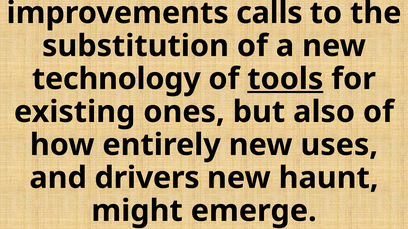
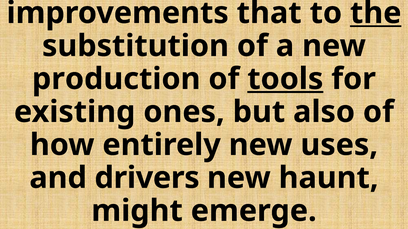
calls: calls -> that (269, 13)
the underline: none -> present (376, 13)
technology: technology -> production (116, 79)
